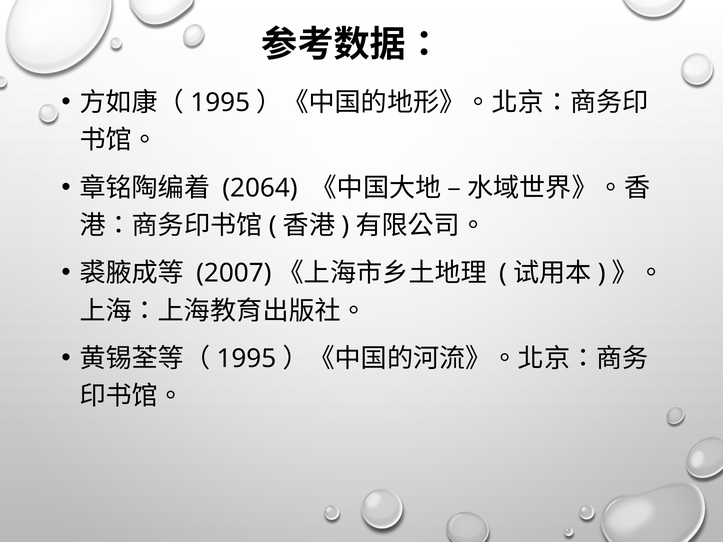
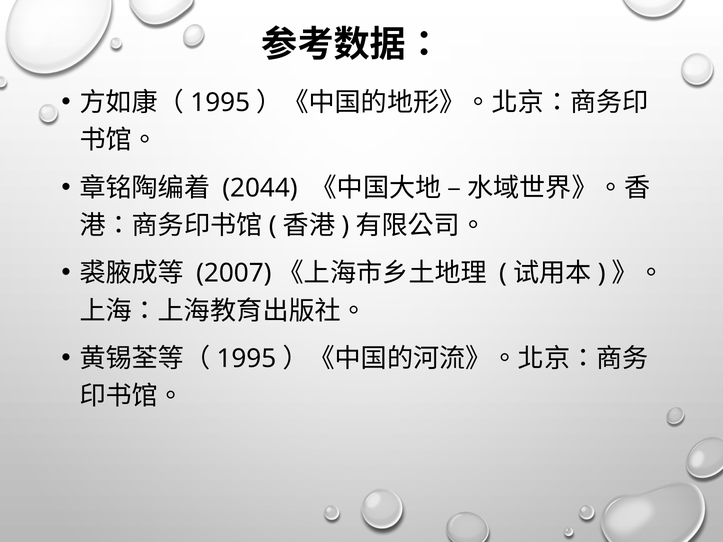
2064: 2064 -> 2044 (260, 188)
